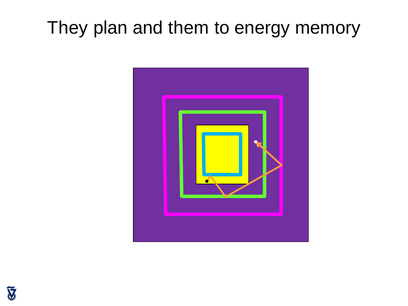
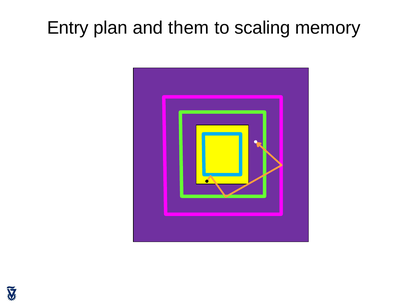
They: They -> Entry (68, 28)
energy: energy -> scaling (262, 28)
